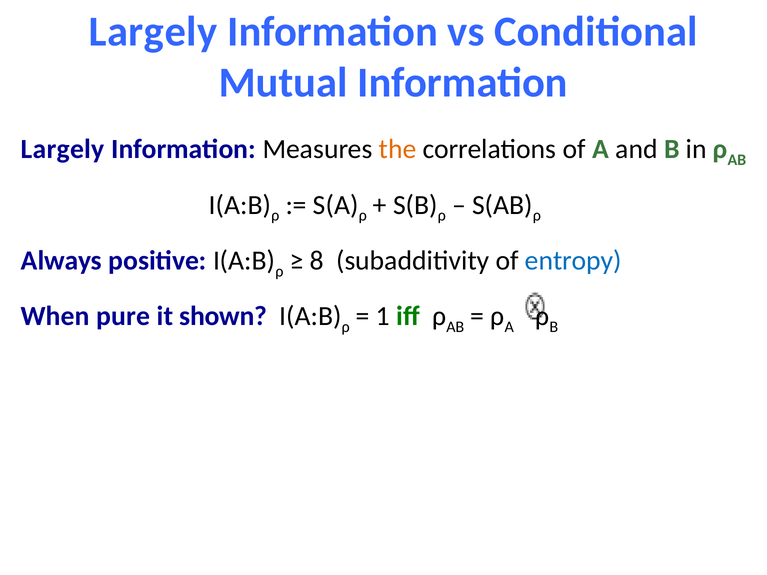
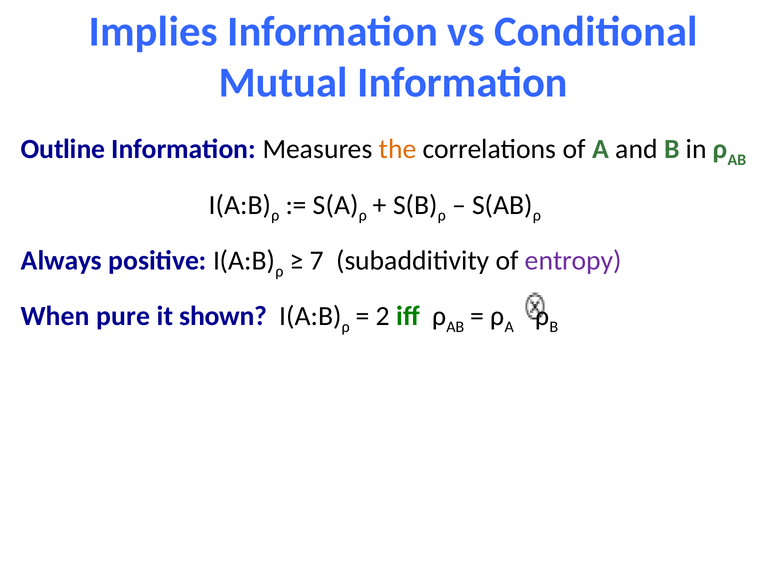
Largely: Largely -> Implies (153, 32)
Largely: Largely -> Outline (63, 149)
8: 8 -> 7 (317, 261)
entropy colour: blue -> purple (573, 261)
1: 1 -> 2 (383, 316)
